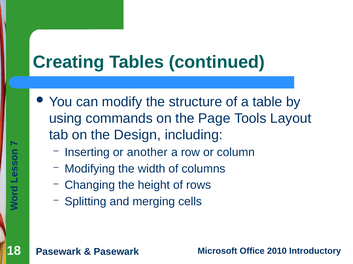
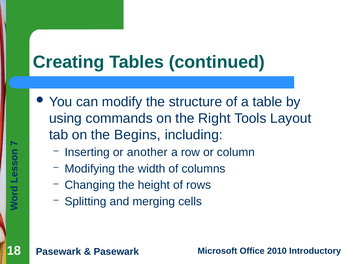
Page: Page -> Right (214, 119)
Design: Design -> Begins (137, 135)
